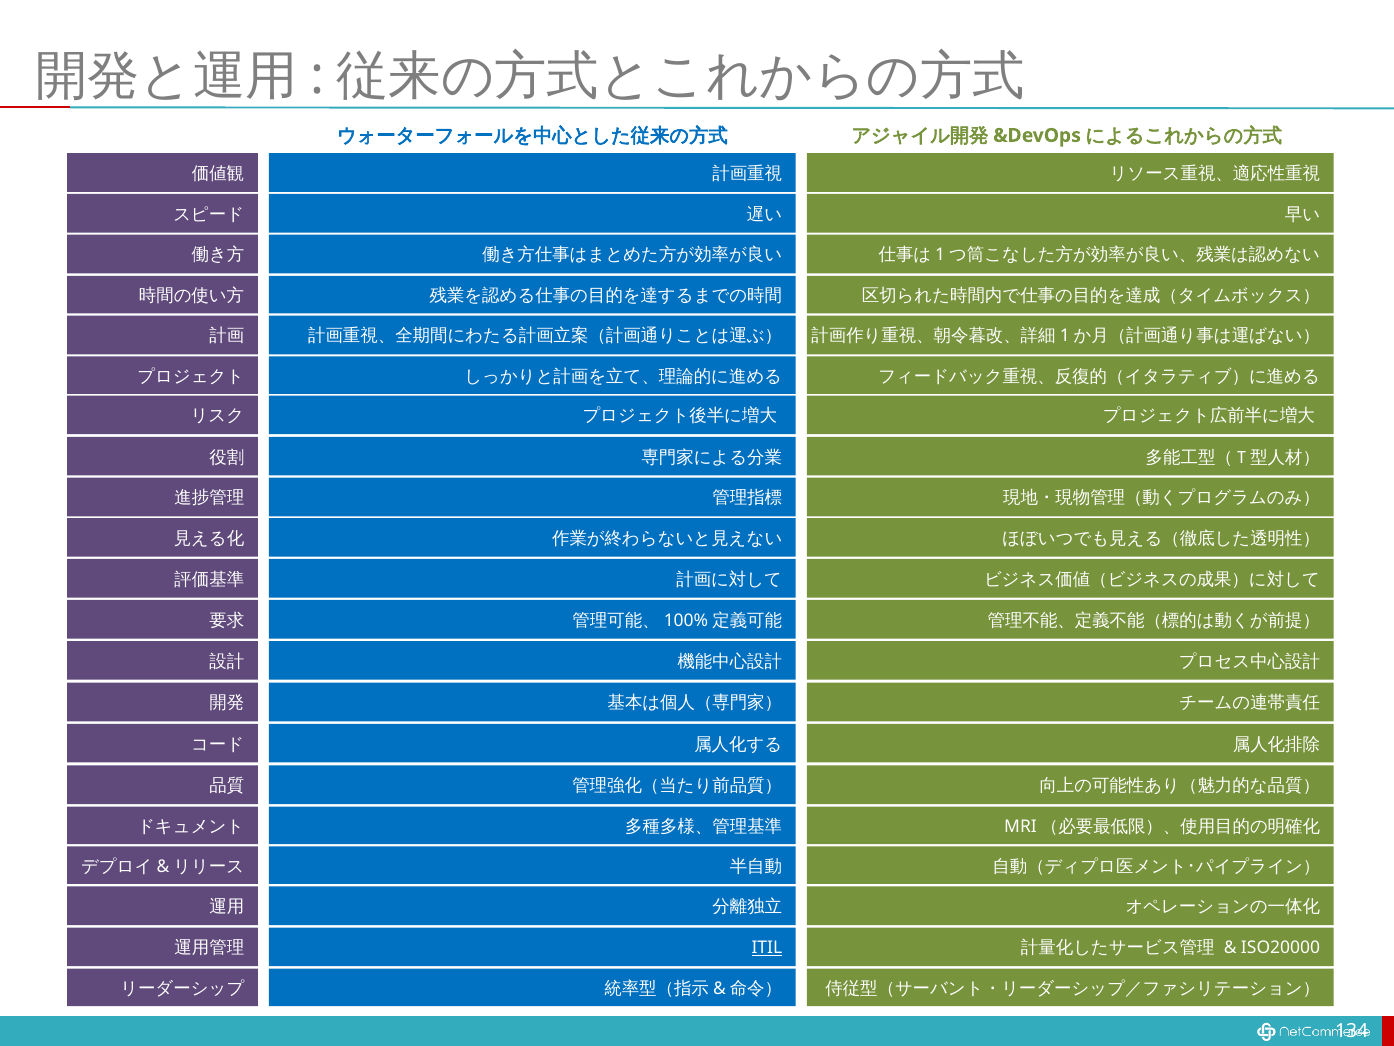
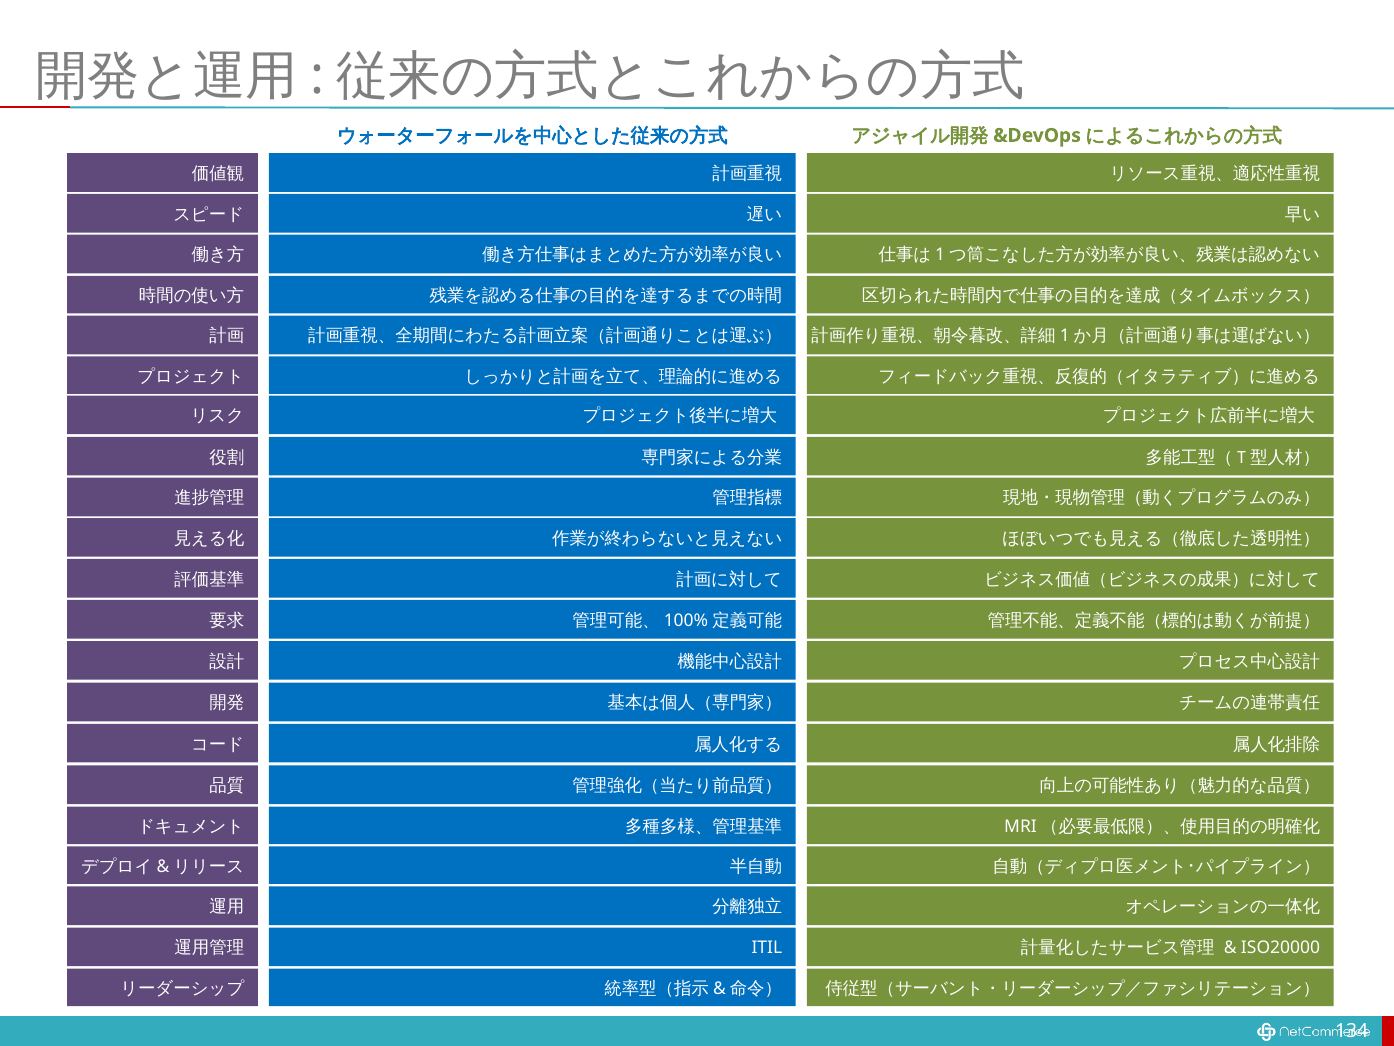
ITIL underline: present -> none (767, 948)
